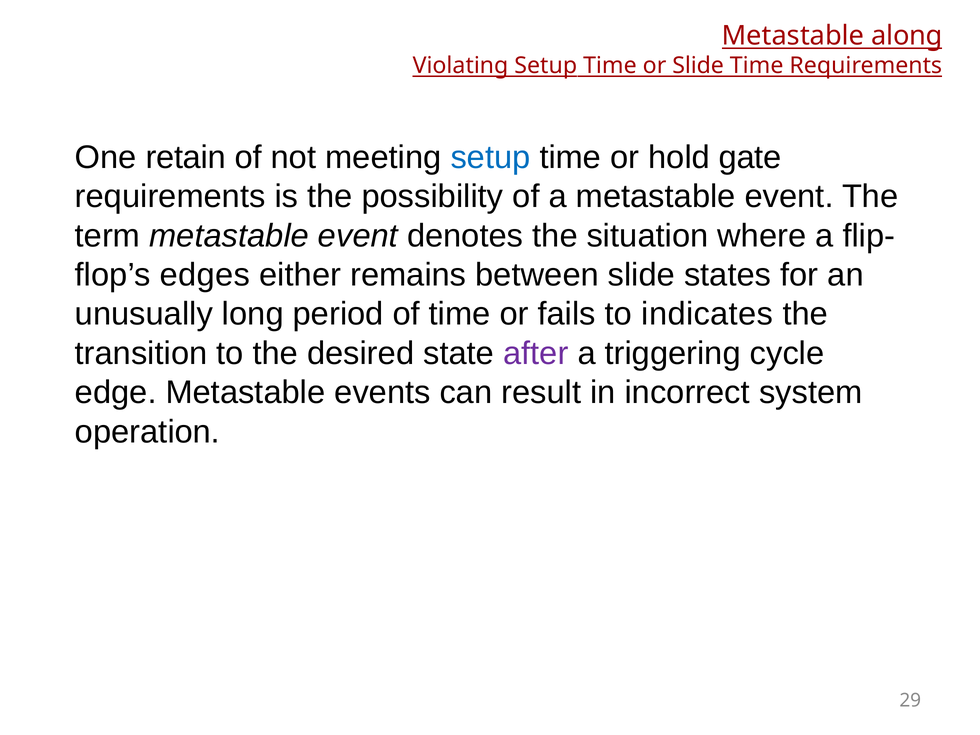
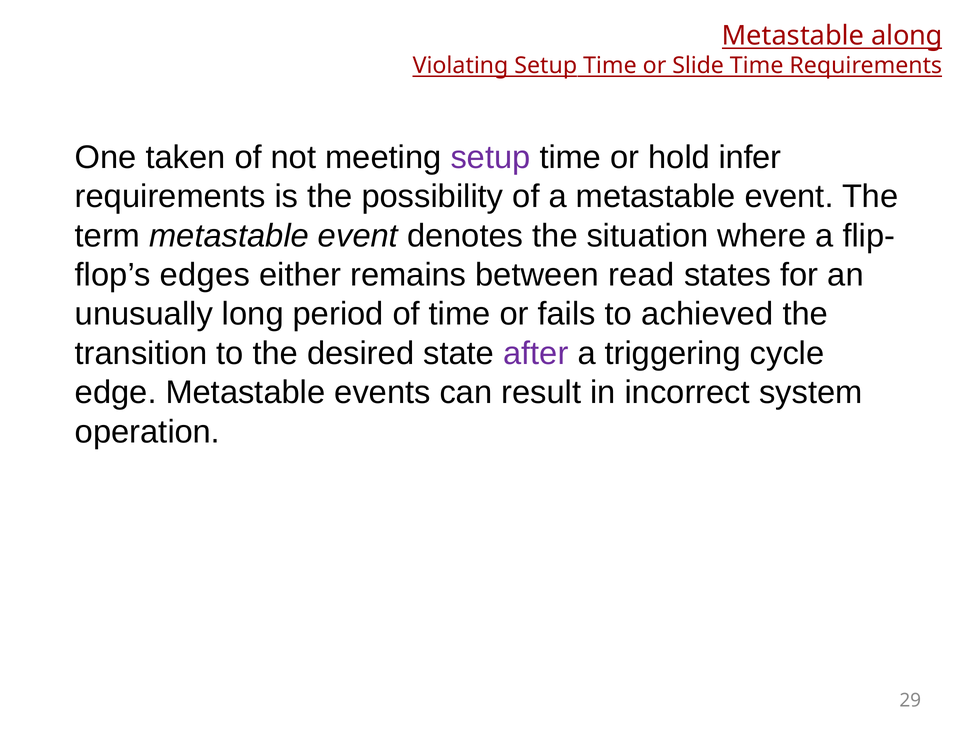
retain: retain -> taken (186, 157)
setup colour: blue -> purple (490, 157)
gate: gate -> infer (750, 157)
between slide: slide -> read (641, 275)
indicates: indicates -> achieved (707, 314)
